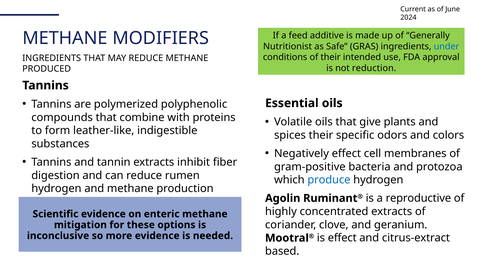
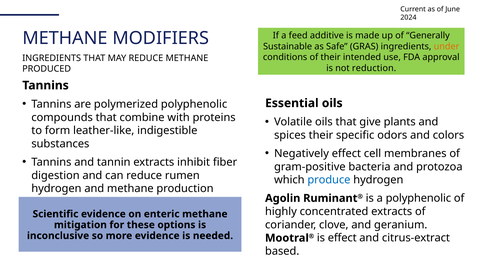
Nutritionist: Nutritionist -> Sustainable (288, 47)
under colour: blue -> orange (447, 47)
a reproductive: reproductive -> polyphenolic (418, 199)
